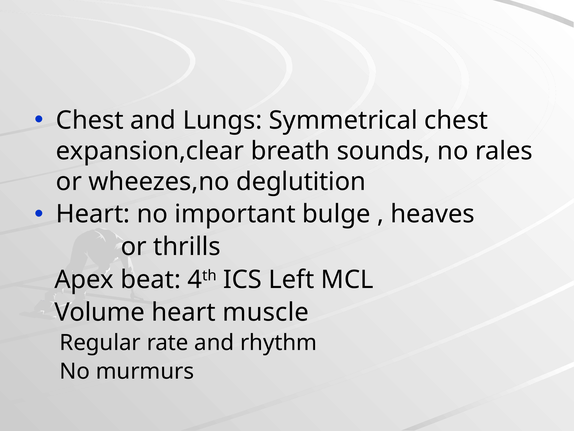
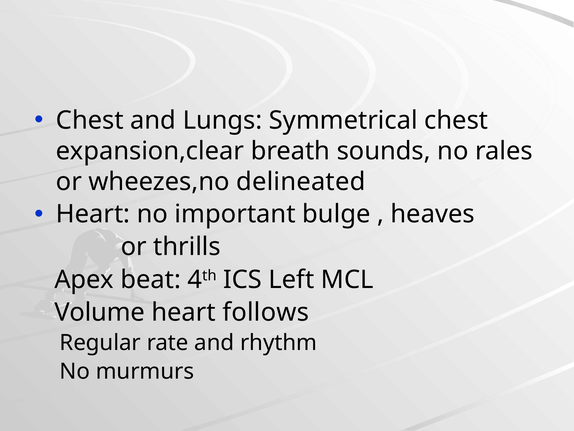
deglutition: deglutition -> delineated (301, 182)
muscle: muscle -> follows (266, 312)
